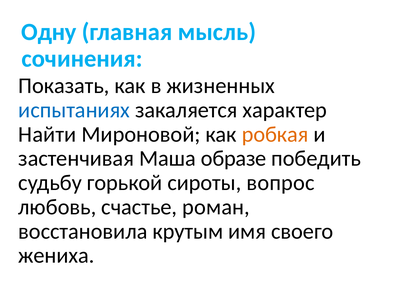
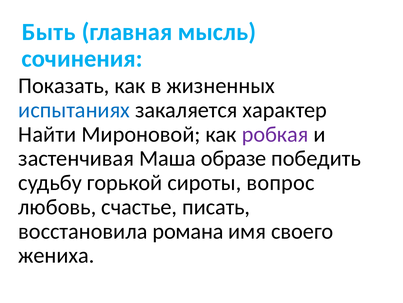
Одну: Одну -> Быть (49, 32)
робкая colour: orange -> purple (275, 134)
роман: роман -> писать (216, 207)
крутым: крутым -> романа (188, 231)
